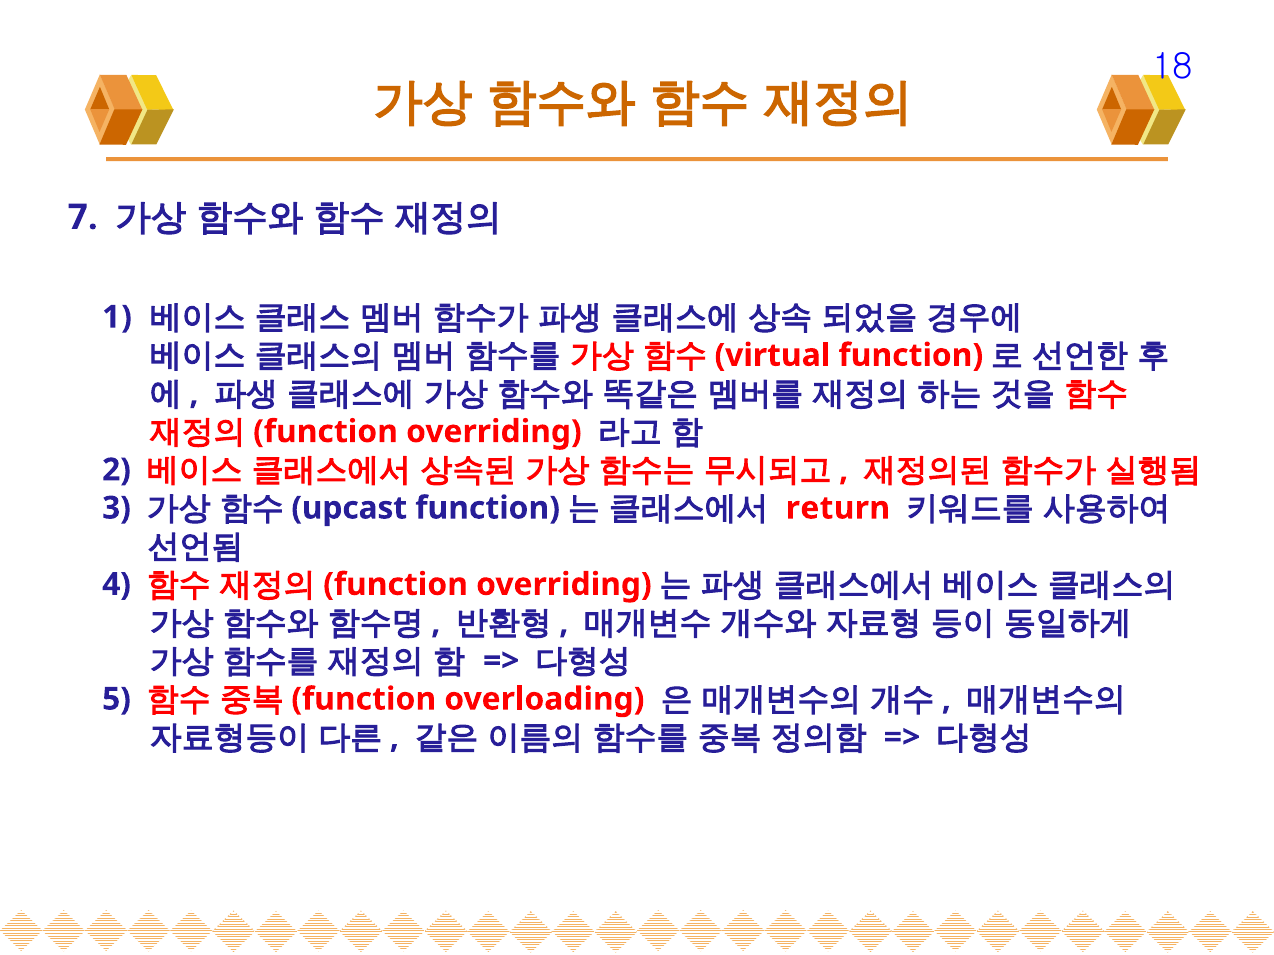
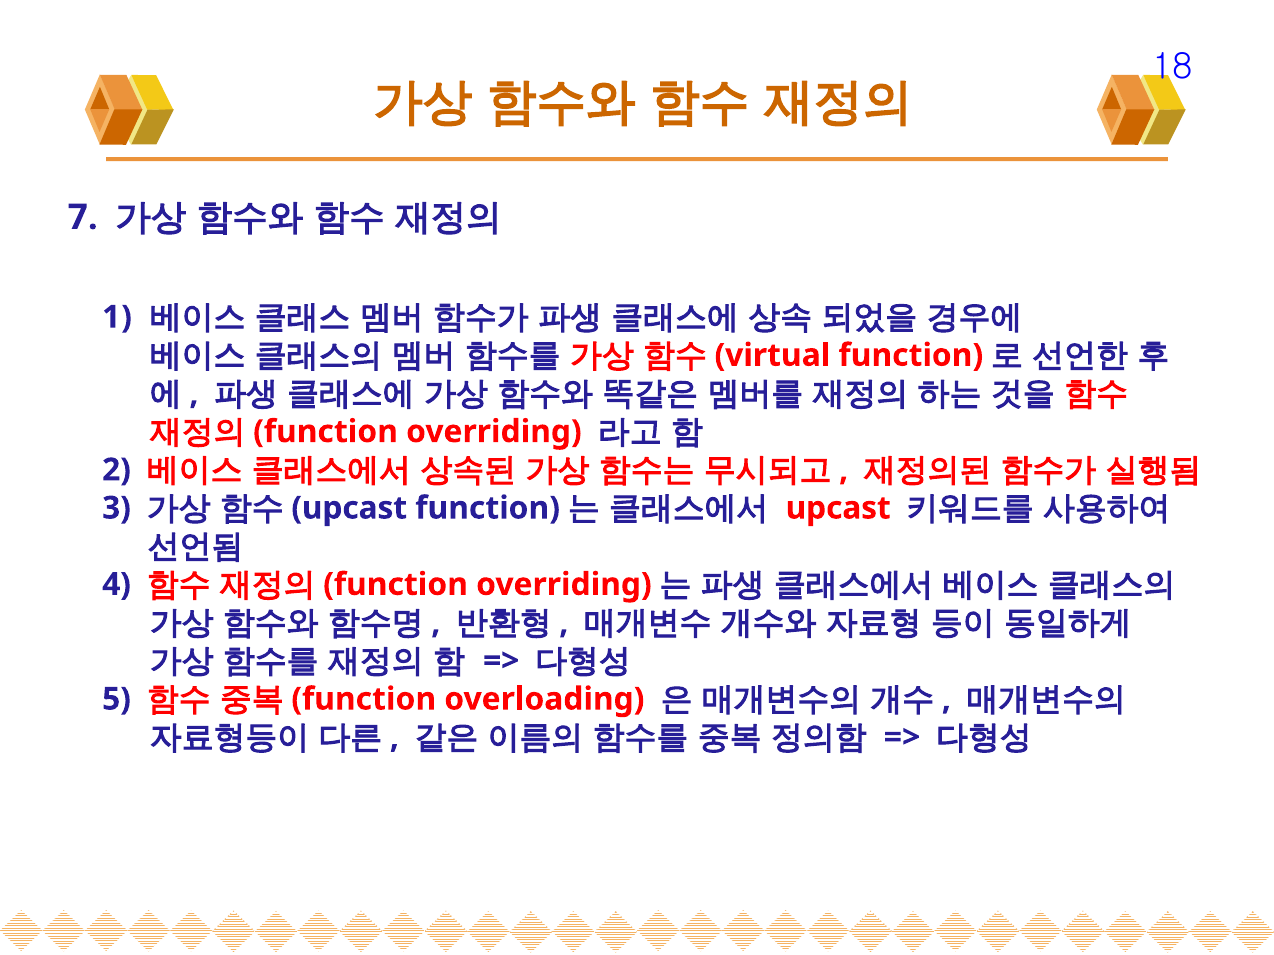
return: return -> upcast (838, 508)
